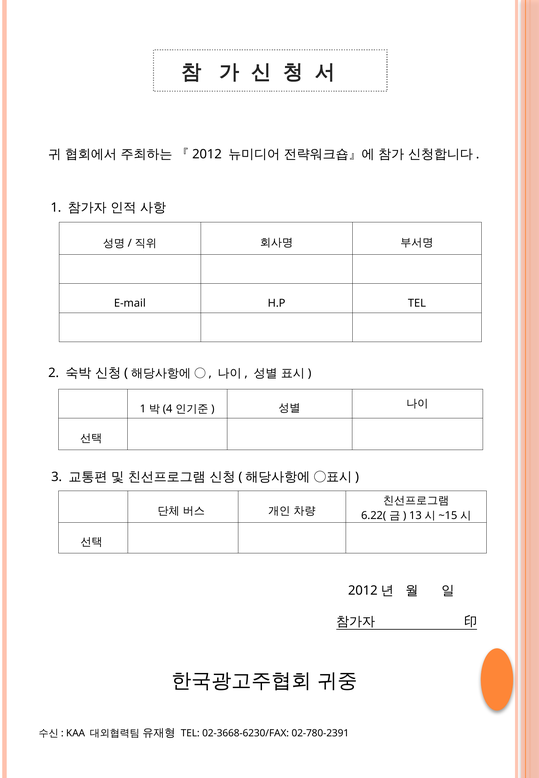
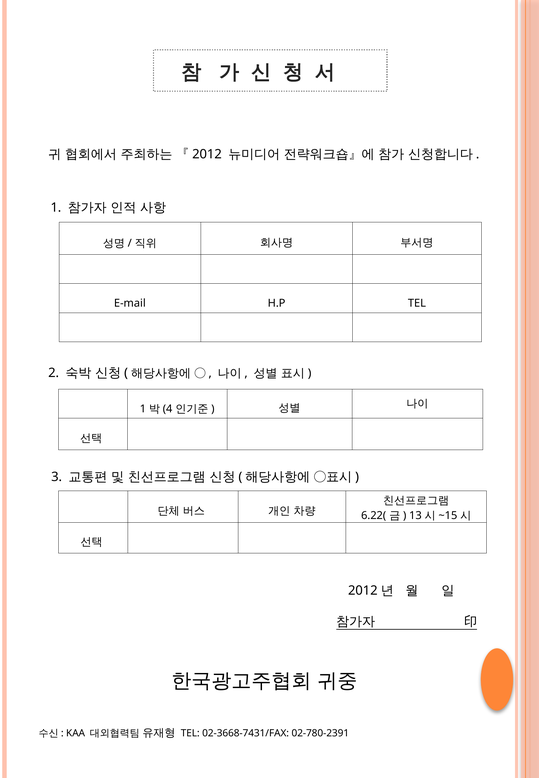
02-3668-6230/FAX: 02-3668-6230/FAX -> 02-3668-7431/FAX (246, 734)
